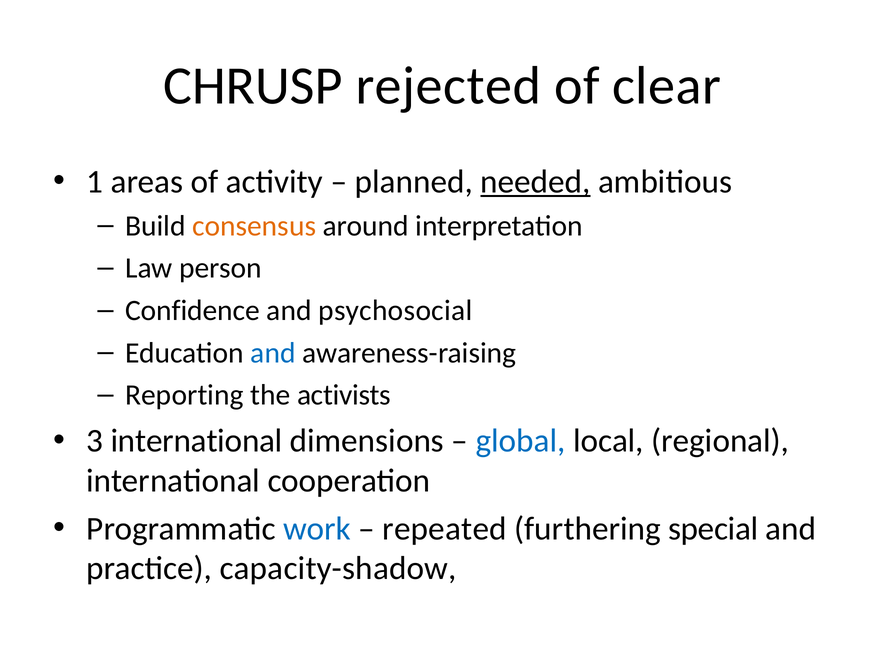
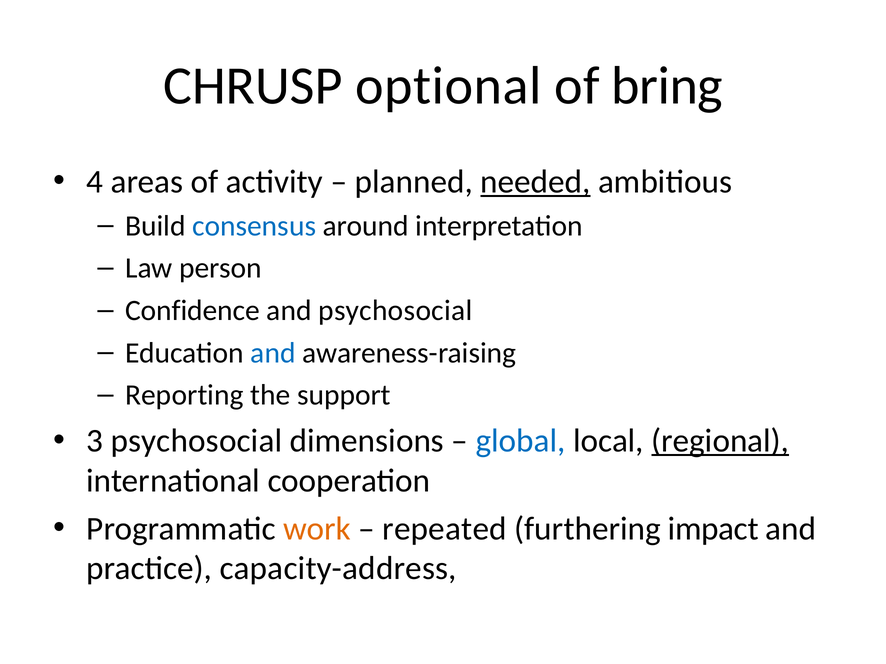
rejected: rejected -> optional (448, 86)
clear: clear -> bring (667, 86)
1: 1 -> 4 (95, 182)
consensus colour: orange -> blue (254, 226)
activists: activists -> support (344, 395)
3 international: international -> psychosocial (196, 441)
regional underline: none -> present (720, 441)
work colour: blue -> orange (317, 529)
special: special -> impact (713, 529)
capacity-shadow: capacity-shadow -> capacity-address (338, 569)
